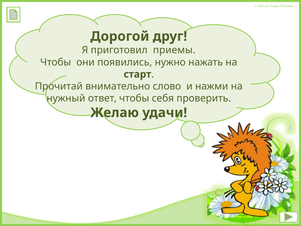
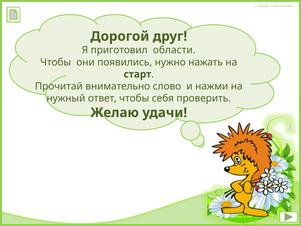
приемы: приемы -> области (174, 50)
